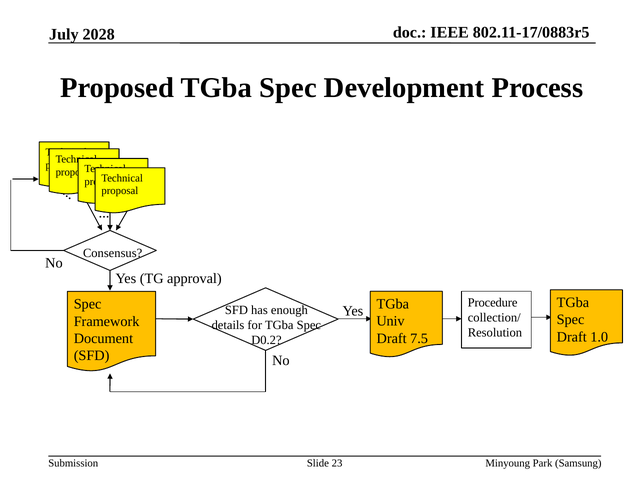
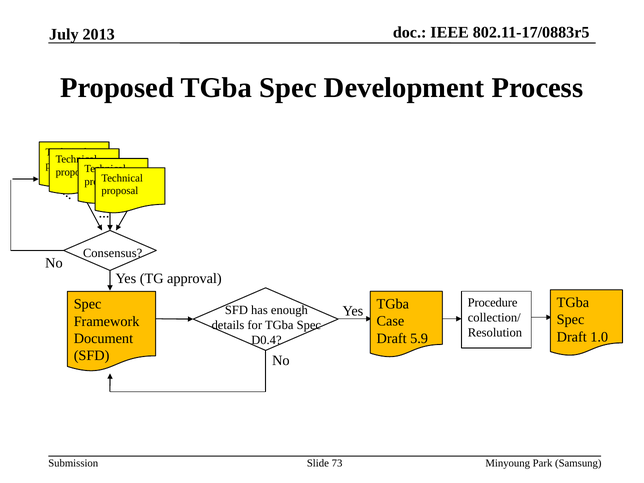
2028: 2028 -> 2013 (99, 34)
Univ: Univ -> Case (390, 321)
7.5: 7.5 -> 5.9 (419, 338)
D0.2: D0.2 -> D0.4 (266, 340)
23: 23 -> 73 (337, 463)
